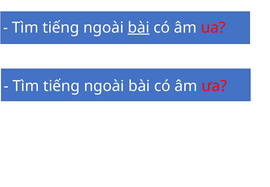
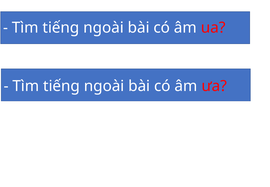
bài underline: present -> none (139, 28)
